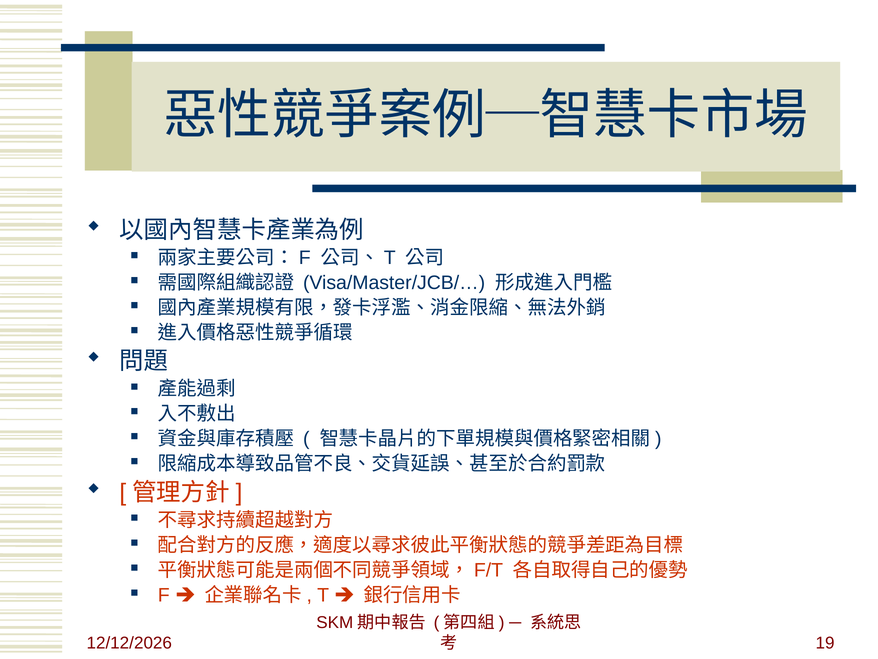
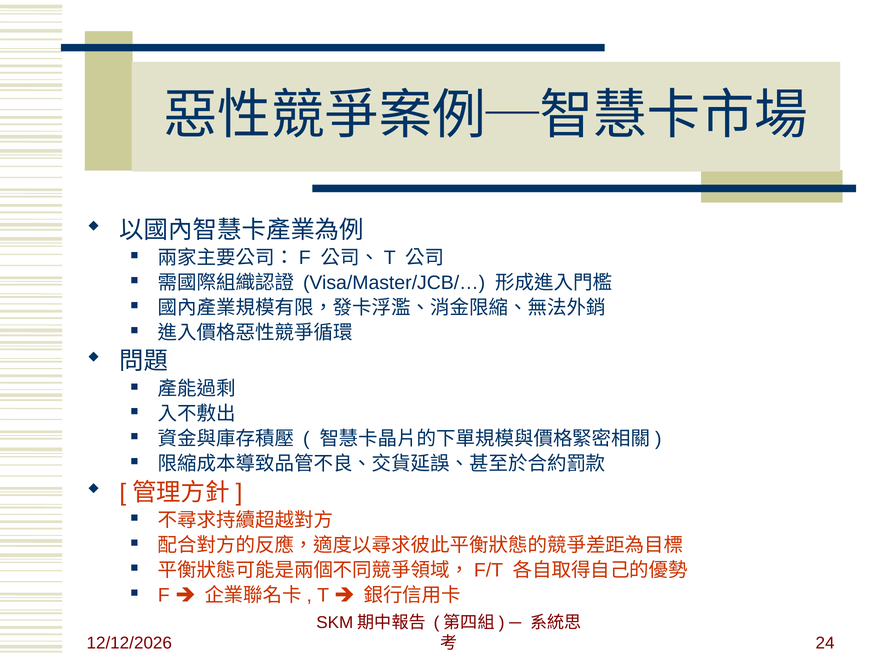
19: 19 -> 24 (825, 643)
